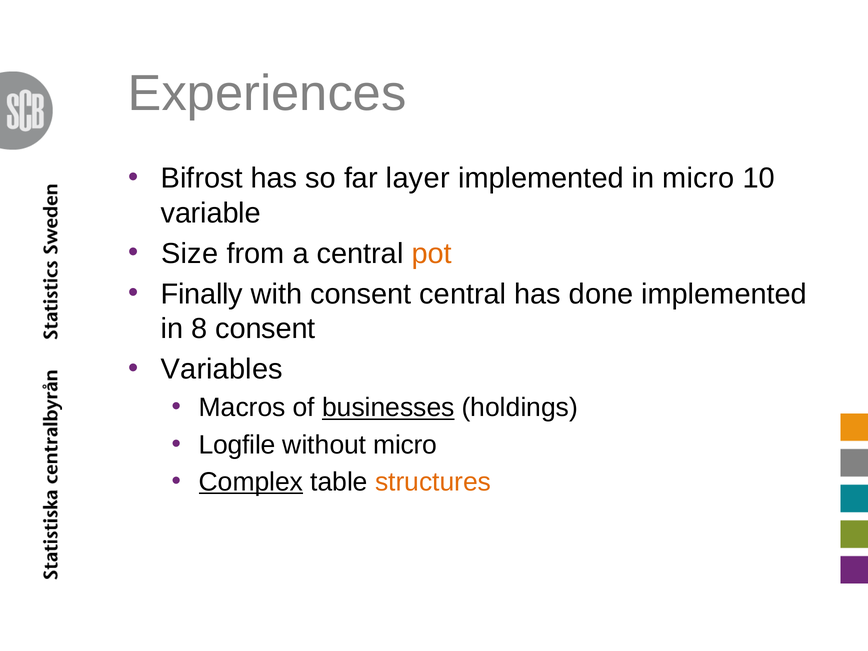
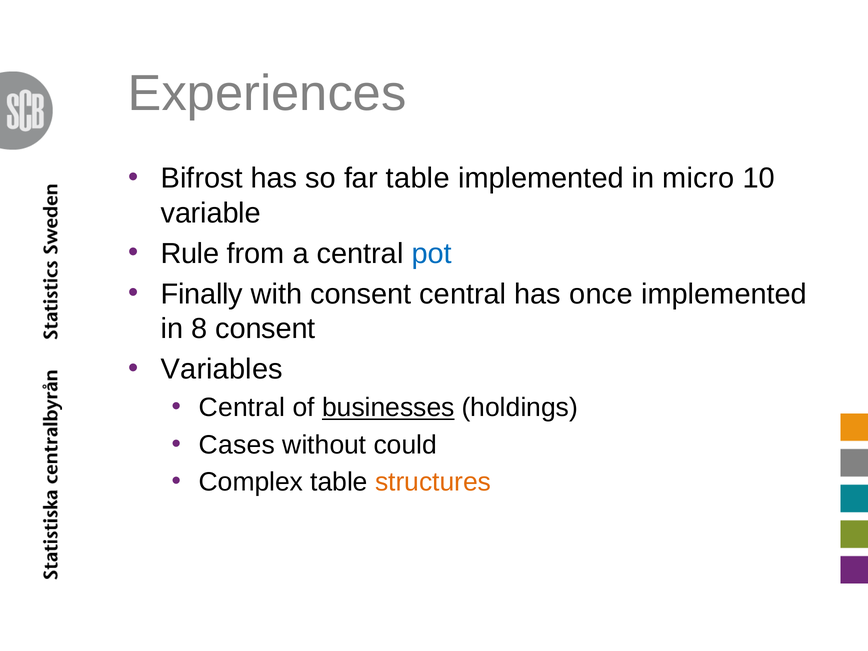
far layer: layer -> table (418, 178)
Size: Size -> Rule (190, 254)
pot colour: orange -> blue (432, 254)
done: done -> once (601, 294)
Macros: Macros -> Central (242, 408)
Logfile: Logfile -> Cases (237, 445)
without micro: micro -> could (405, 445)
Complex underline: present -> none (251, 482)
